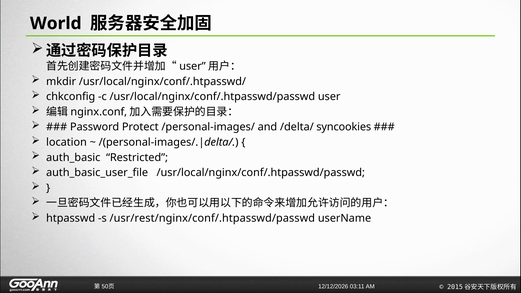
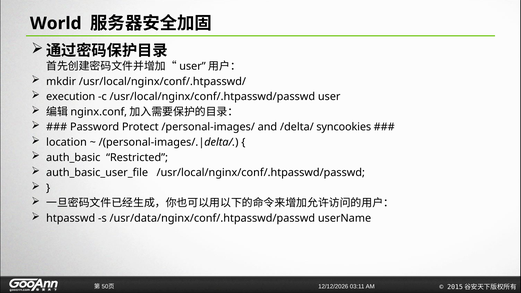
chkconfig: chkconfig -> execution (71, 97)
/usr/rest/nginx/conf/.htpasswd/passwd: /usr/rest/nginx/conf/.htpasswd/passwd -> /usr/data/nginx/conf/.htpasswd/passwd (212, 218)
